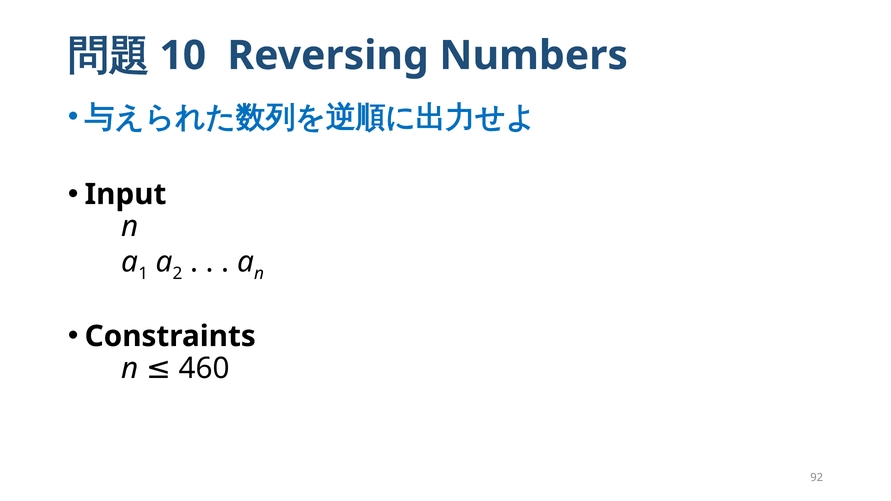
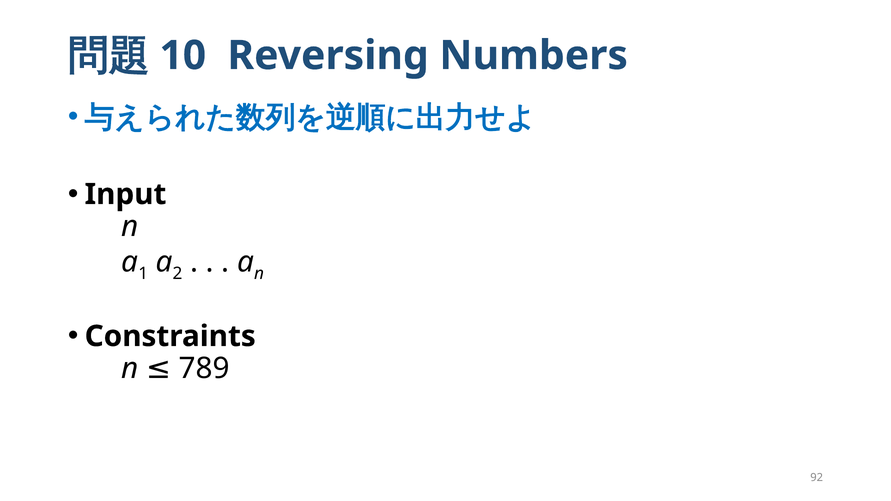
460: 460 -> 789 (204, 368)
